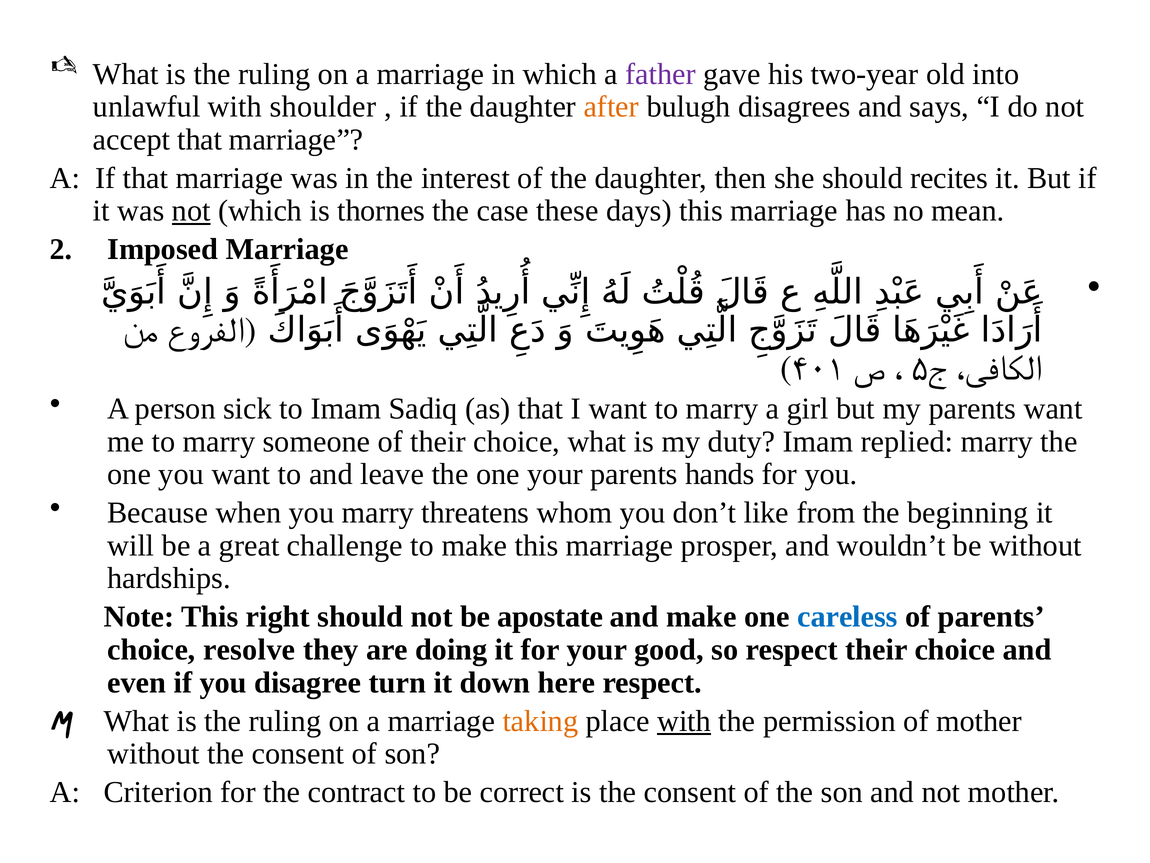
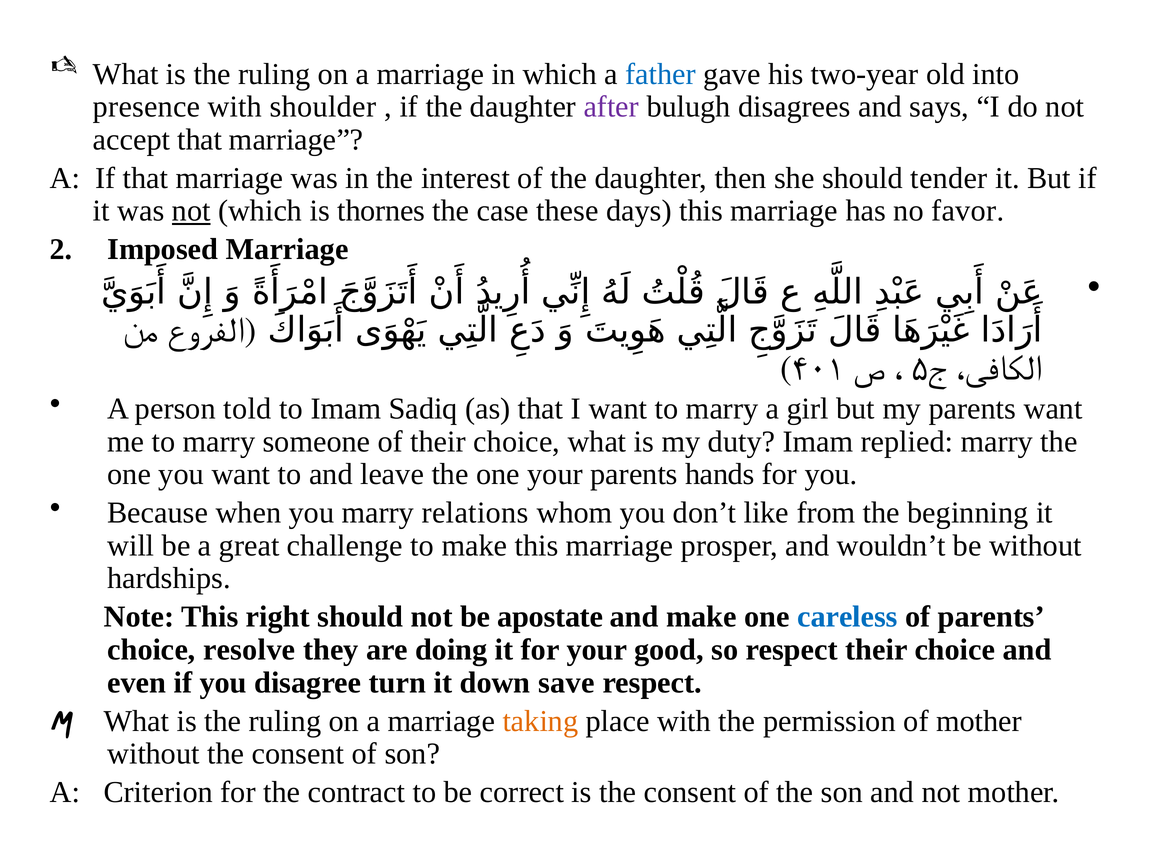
father colour: purple -> blue (661, 74)
unlawful: unlawful -> presence (147, 107)
after colour: orange -> purple (611, 107)
recites: recites -> tender (949, 178)
mean: mean -> favor (968, 211)
sick: sick -> told (247, 408)
threatens: threatens -> relations (475, 513)
here: here -> save (566, 682)
with underline: present -> none (684, 721)
